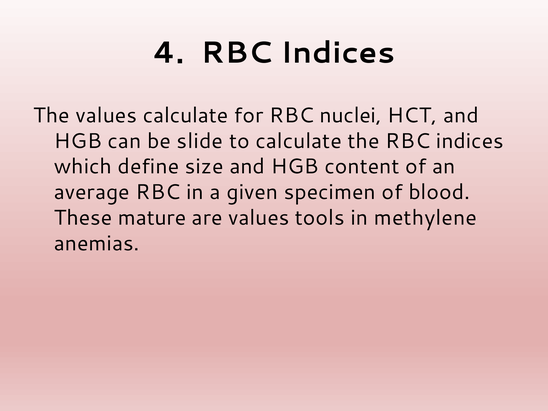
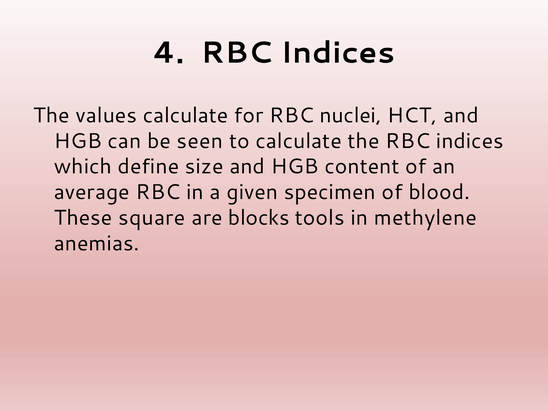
slide: slide -> seen (200, 141)
mature: mature -> square (152, 218)
are values: values -> blocks (259, 218)
